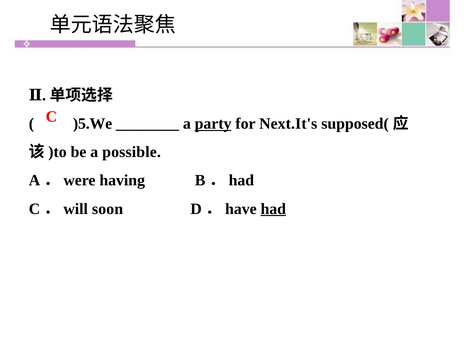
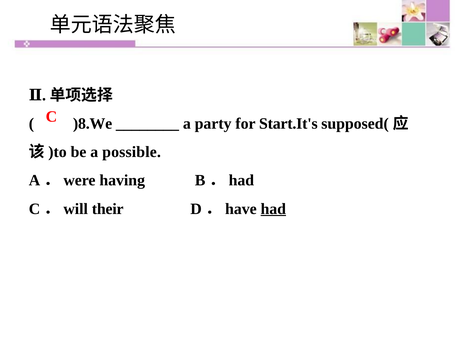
)5.We: )5.We -> )8.We (93, 124)
party underline: present -> none (213, 124)
Next.It's: Next.It's -> Start.It's (288, 124)
soon: soon -> their (108, 209)
